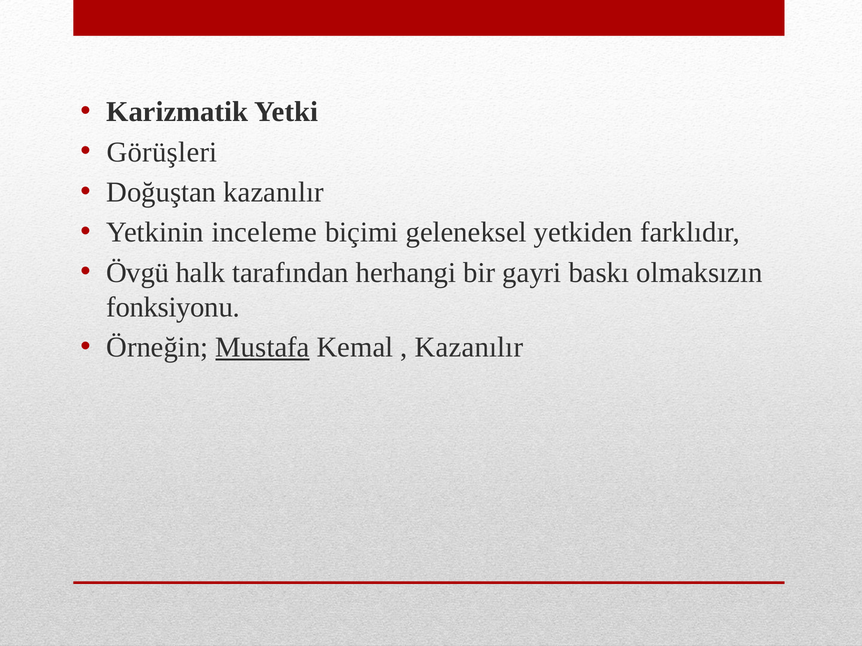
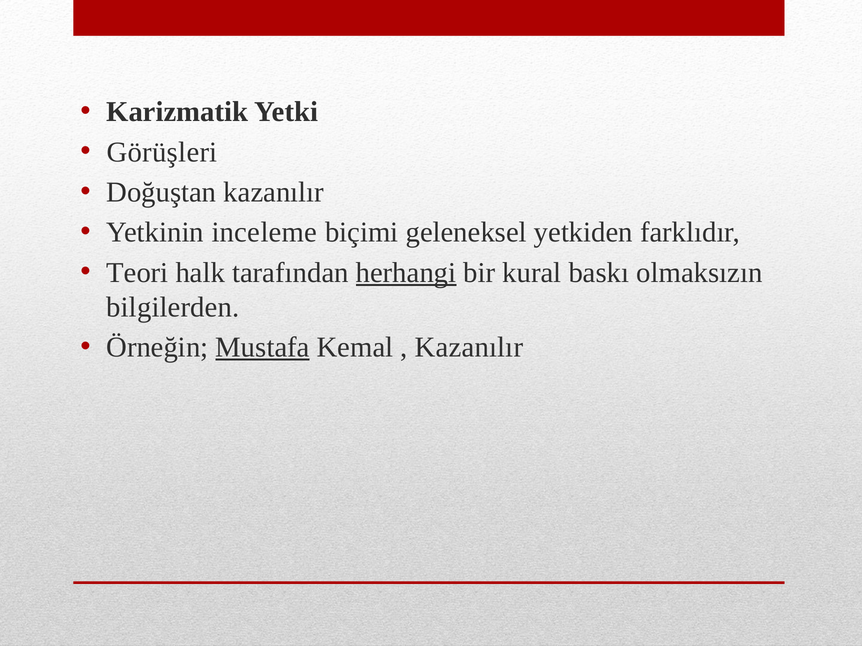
Övgü: Övgü -> Teori (137, 273)
herhangi underline: none -> present (406, 273)
gayri: gayri -> kural (532, 273)
fonksiyonu: fonksiyonu -> bilgilerden (173, 307)
